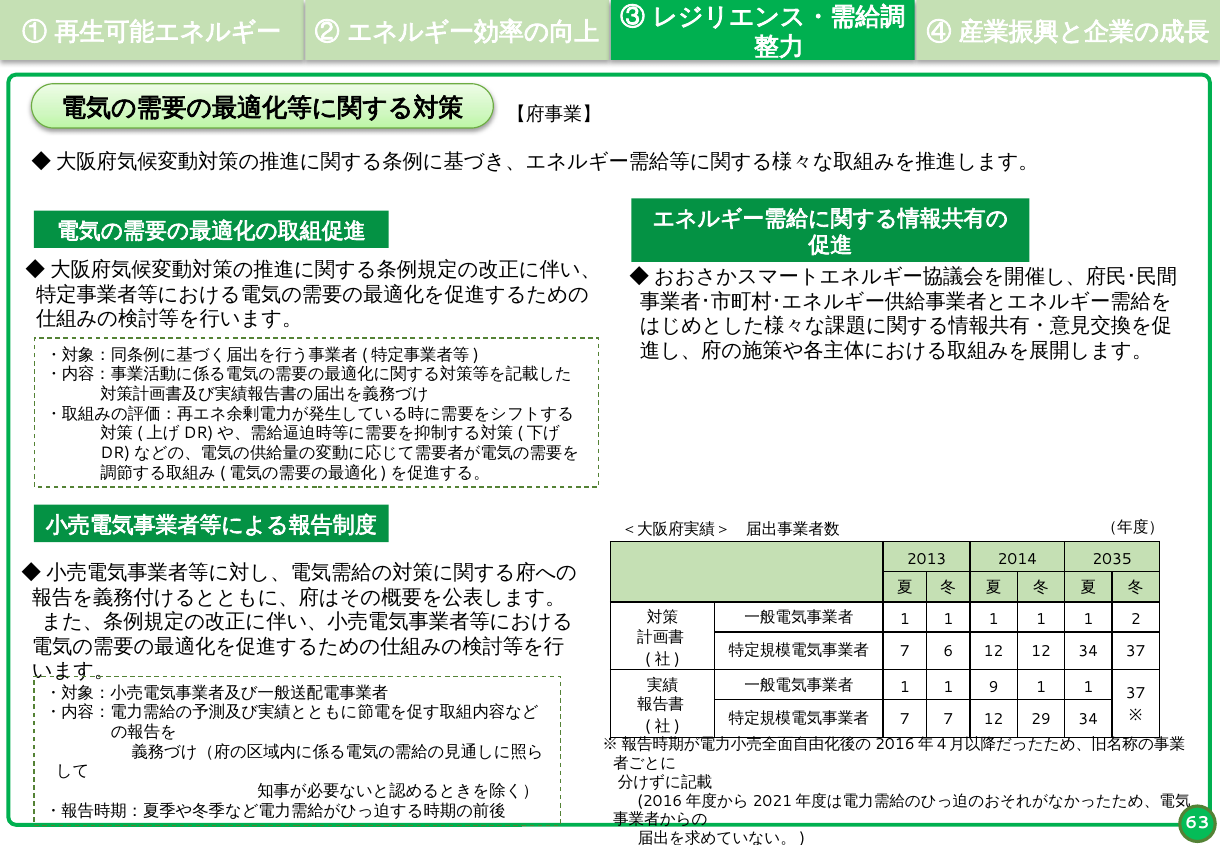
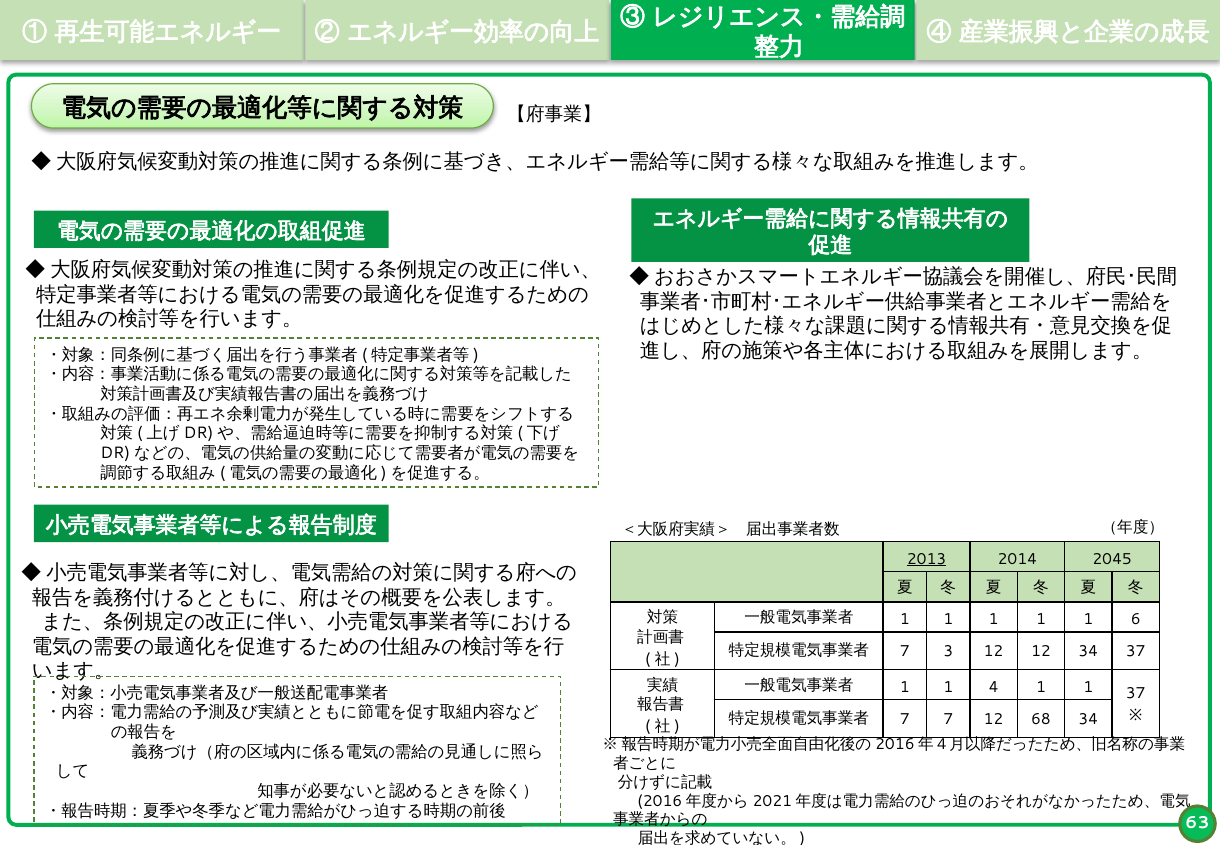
2013 underline: none -> present (927, 559)
2035: 2035 -> 2045 (1112, 559)
2: 2 -> 6 (1136, 619)
6: 6 -> 3 (948, 651)
9: 9 -> 4 (994, 687)
29: 29 -> 68 (1041, 719)
